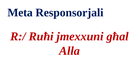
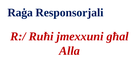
Meta: Meta -> Raġa (20, 13)
